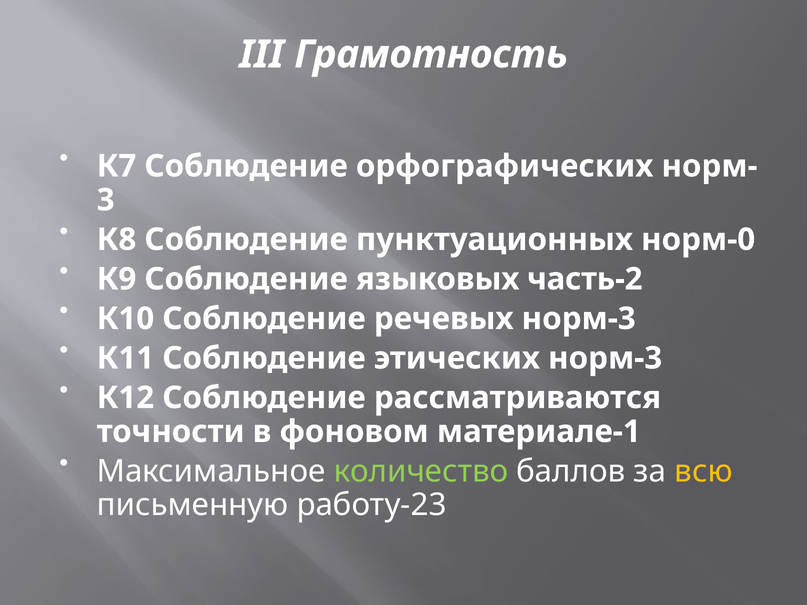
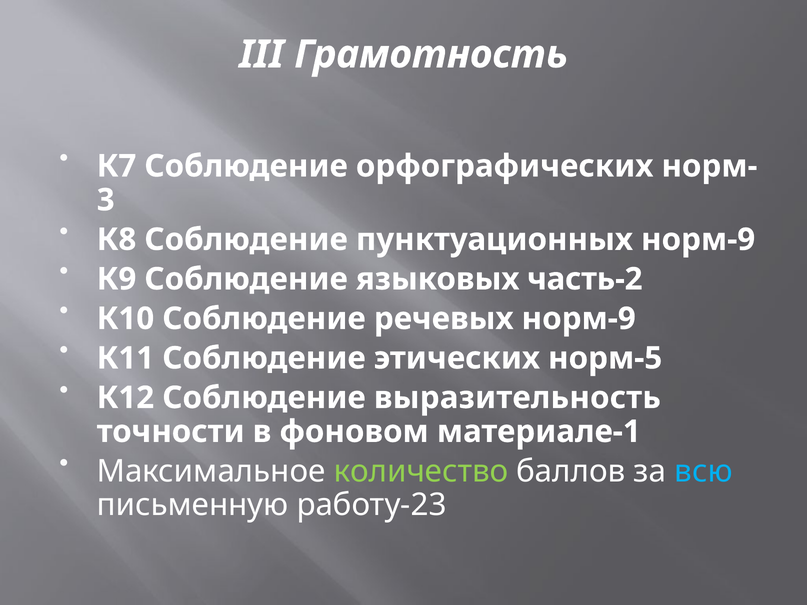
пунктуационных норм-0: норм-0 -> норм-9 (698, 240)
речевых норм-3: норм-3 -> норм-9 (579, 319)
этических норм-3: норм-3 -> норм-5 (605, 358)
рассматриваются: рассматриваются -> выразительность (517, 398)
всю colour: yellow -> light blue (703, 471)
